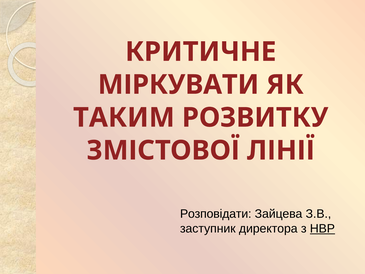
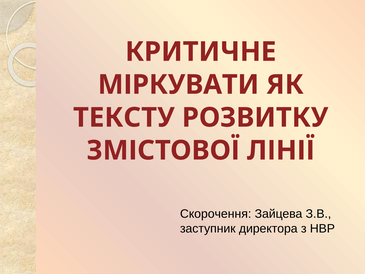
ТАКИМ: ТАКИМ -> ТЕКСТУ (124, 117)
Розповідати: Розповідати -> Скорочення (216, 214)
НВР underline: present -> none (322, 228)
